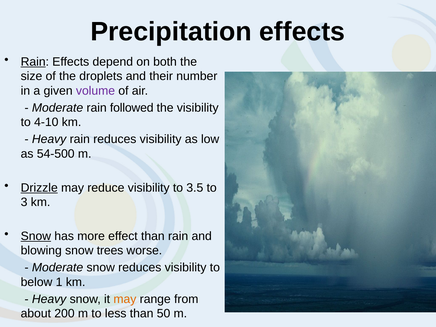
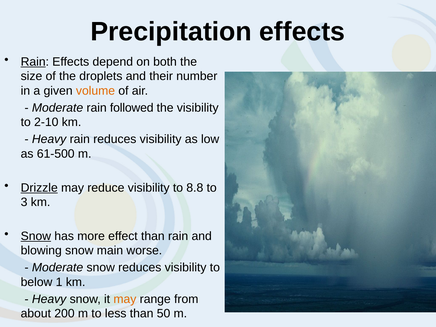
volume colour: purple -> orange (95, 91)
4-10: 4-10 -> 2-10 (46, 122)
54-500: 54-500 -> 61-500 (56, 154)
3.5: 3.5 -> 8.8 (195, 188)
trees: trees -> main (110, 251)
